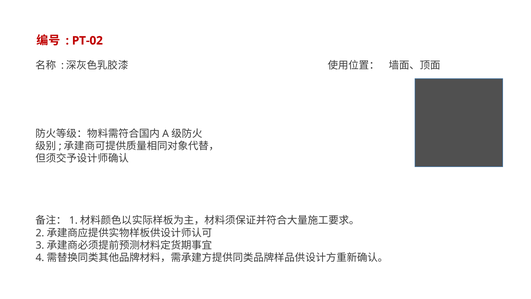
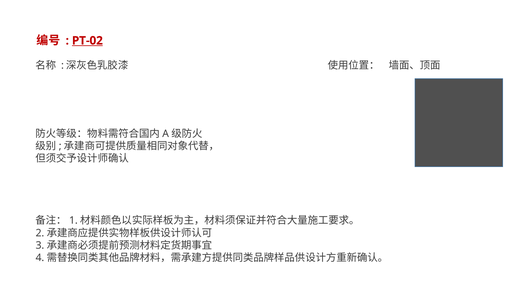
PT-02 underline: none -> present (87, 41)
